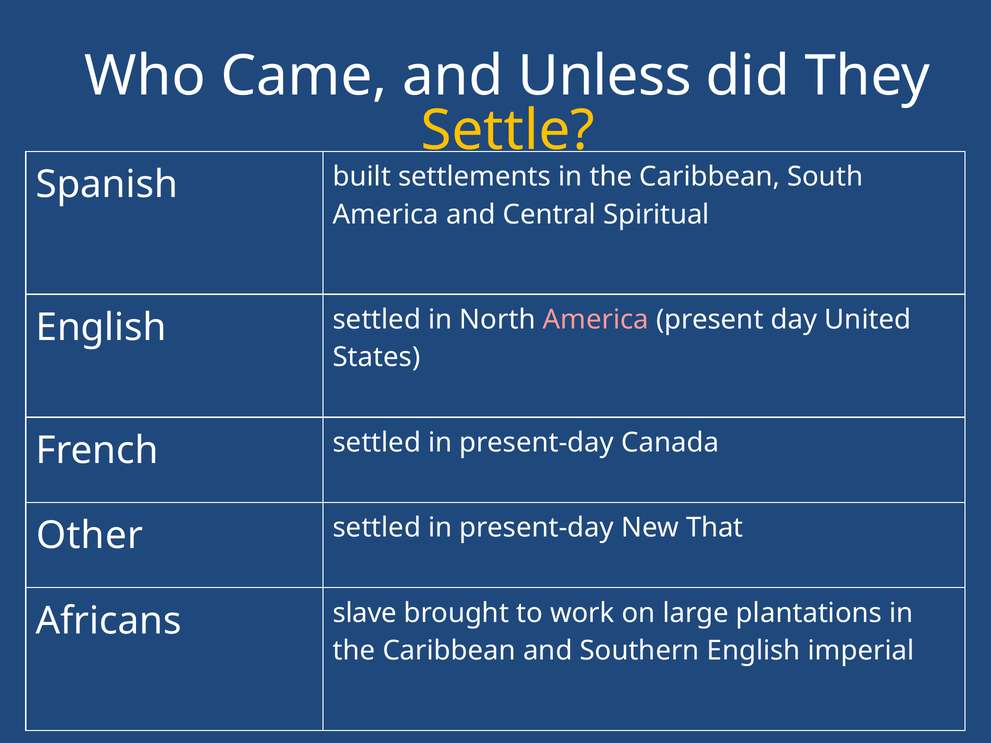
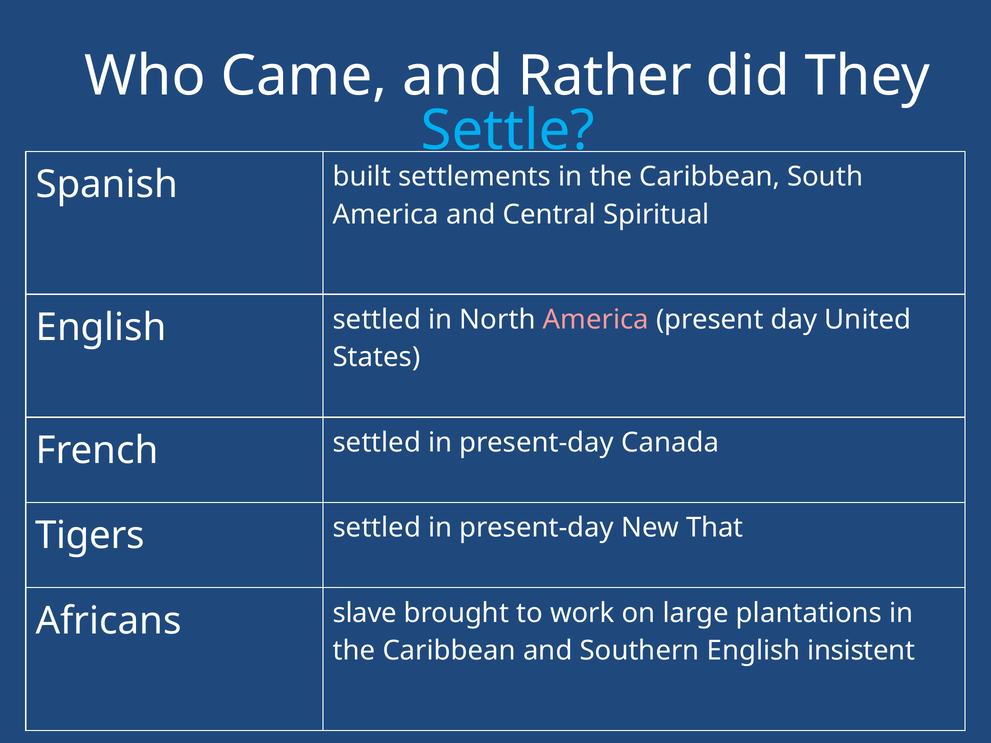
Unless: Unless -> Rather (605, 76)
Settle colour: yellow -> light blue (508, 131)
Other: Other -> Tigers (90, 536)
imperial: imperial -> insistent (861, 651)
